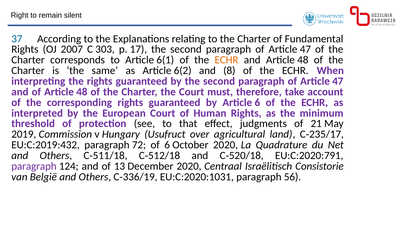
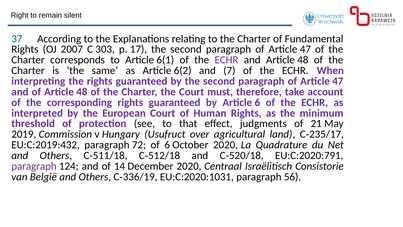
ECHR colour: orange -> purple (226, 60)
8: 8 -> 7 (229, 71)
13: 13 -> 14 (120, 166)
